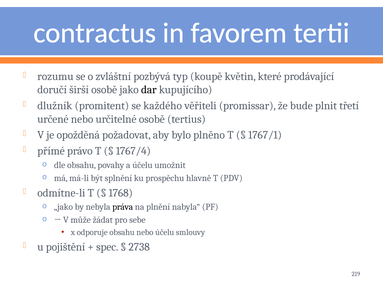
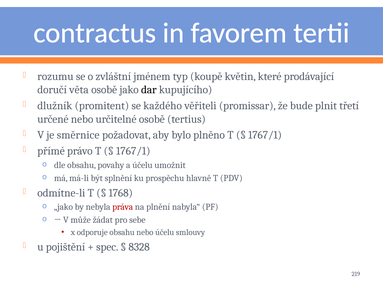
pozbývá: pozbývá -> jménem (152, 76)
širší: širší -> věta (79, 90)
opožděná: opožděná -> směrnice (78, 135)
1767/4: 1767/4 -> 1767/1 (133, 151)
práva colour: black -> red (123, 207)
2738: 2738 -> 8328 (139, 247)
